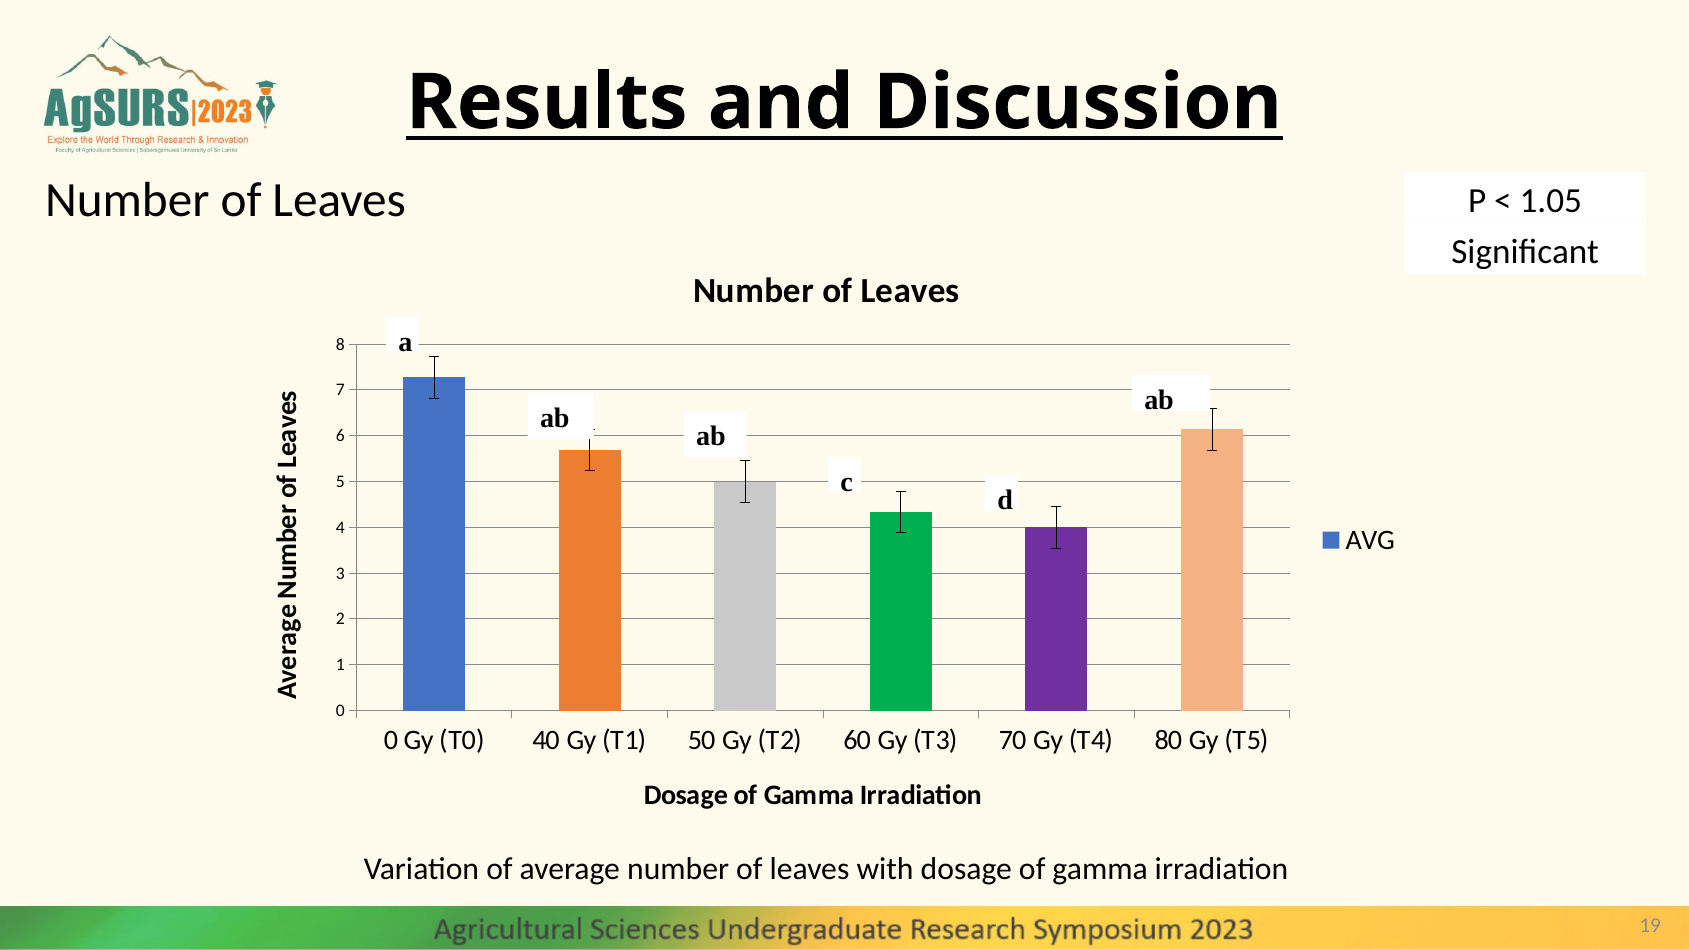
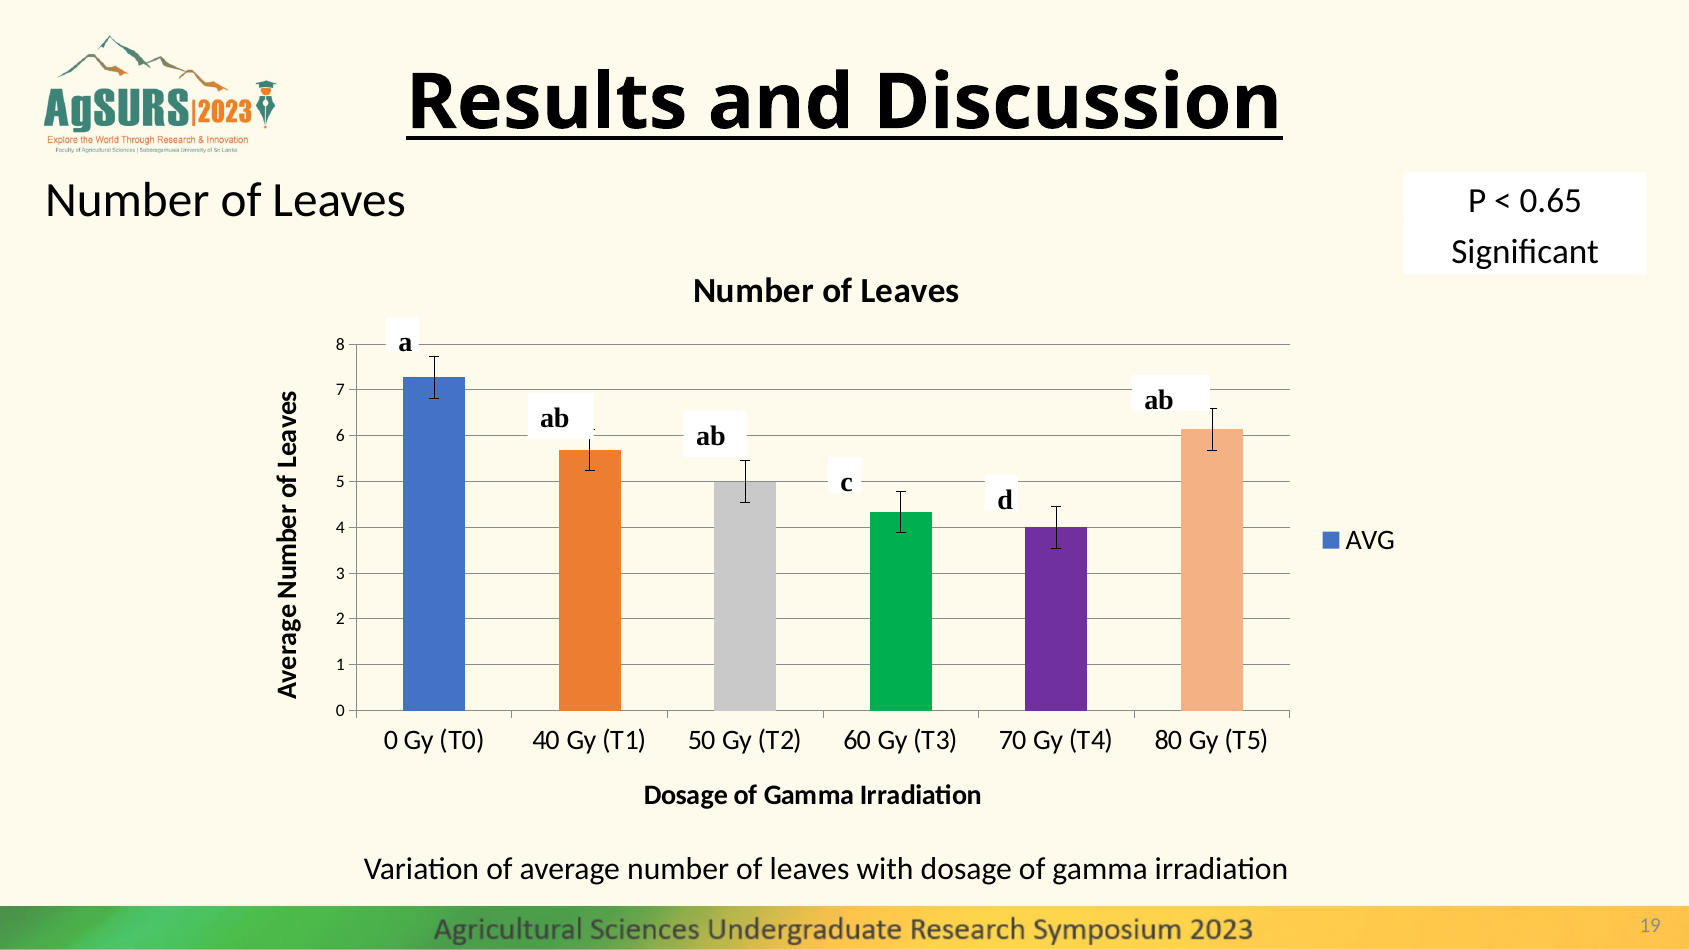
1.05: 1.05 -> 0.65 (1551, 200)
